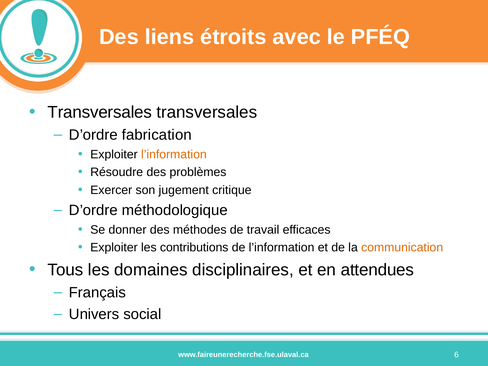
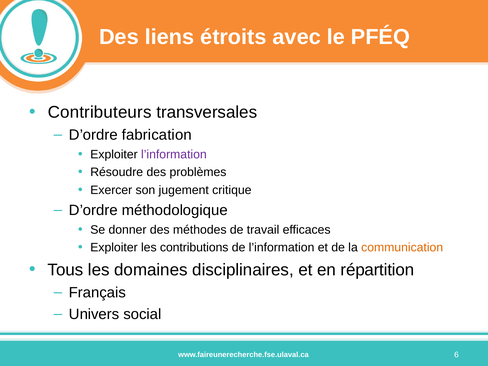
Transversales: Transversales -> Contributeurs (100, 112)
l’information colour: orange -> purple (174, 154)
attendues: attendues -> répartition (377, 270)
